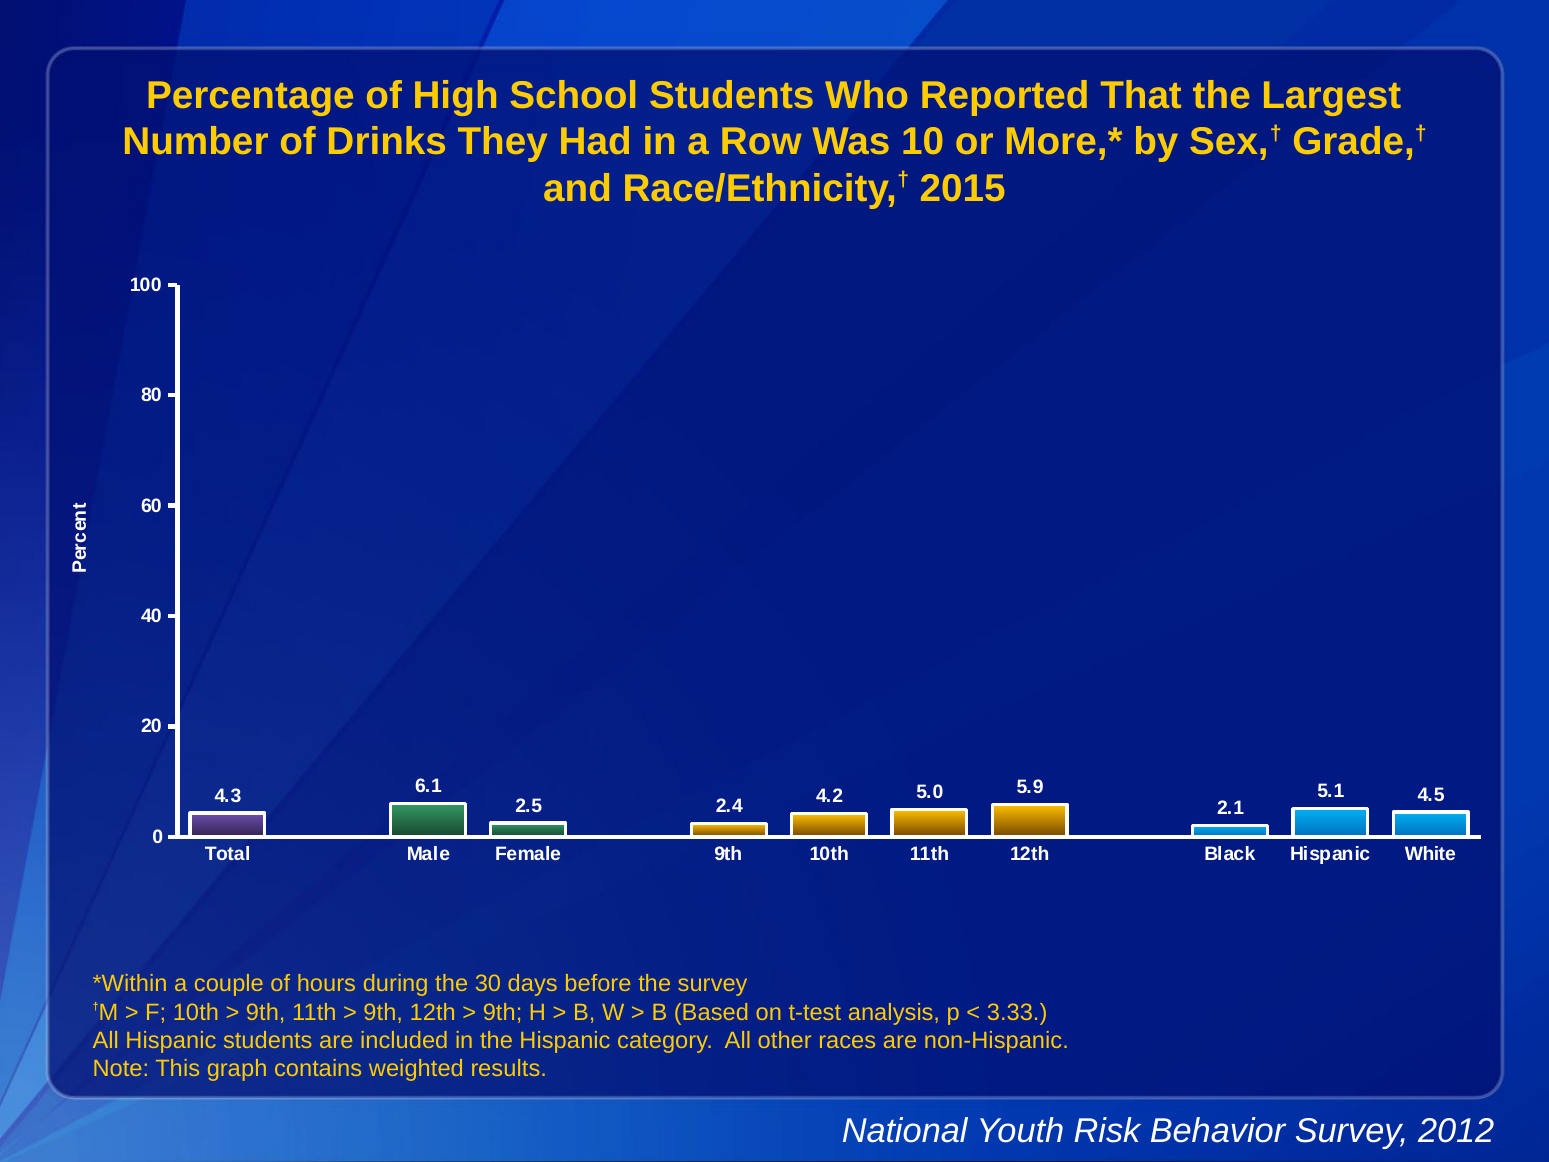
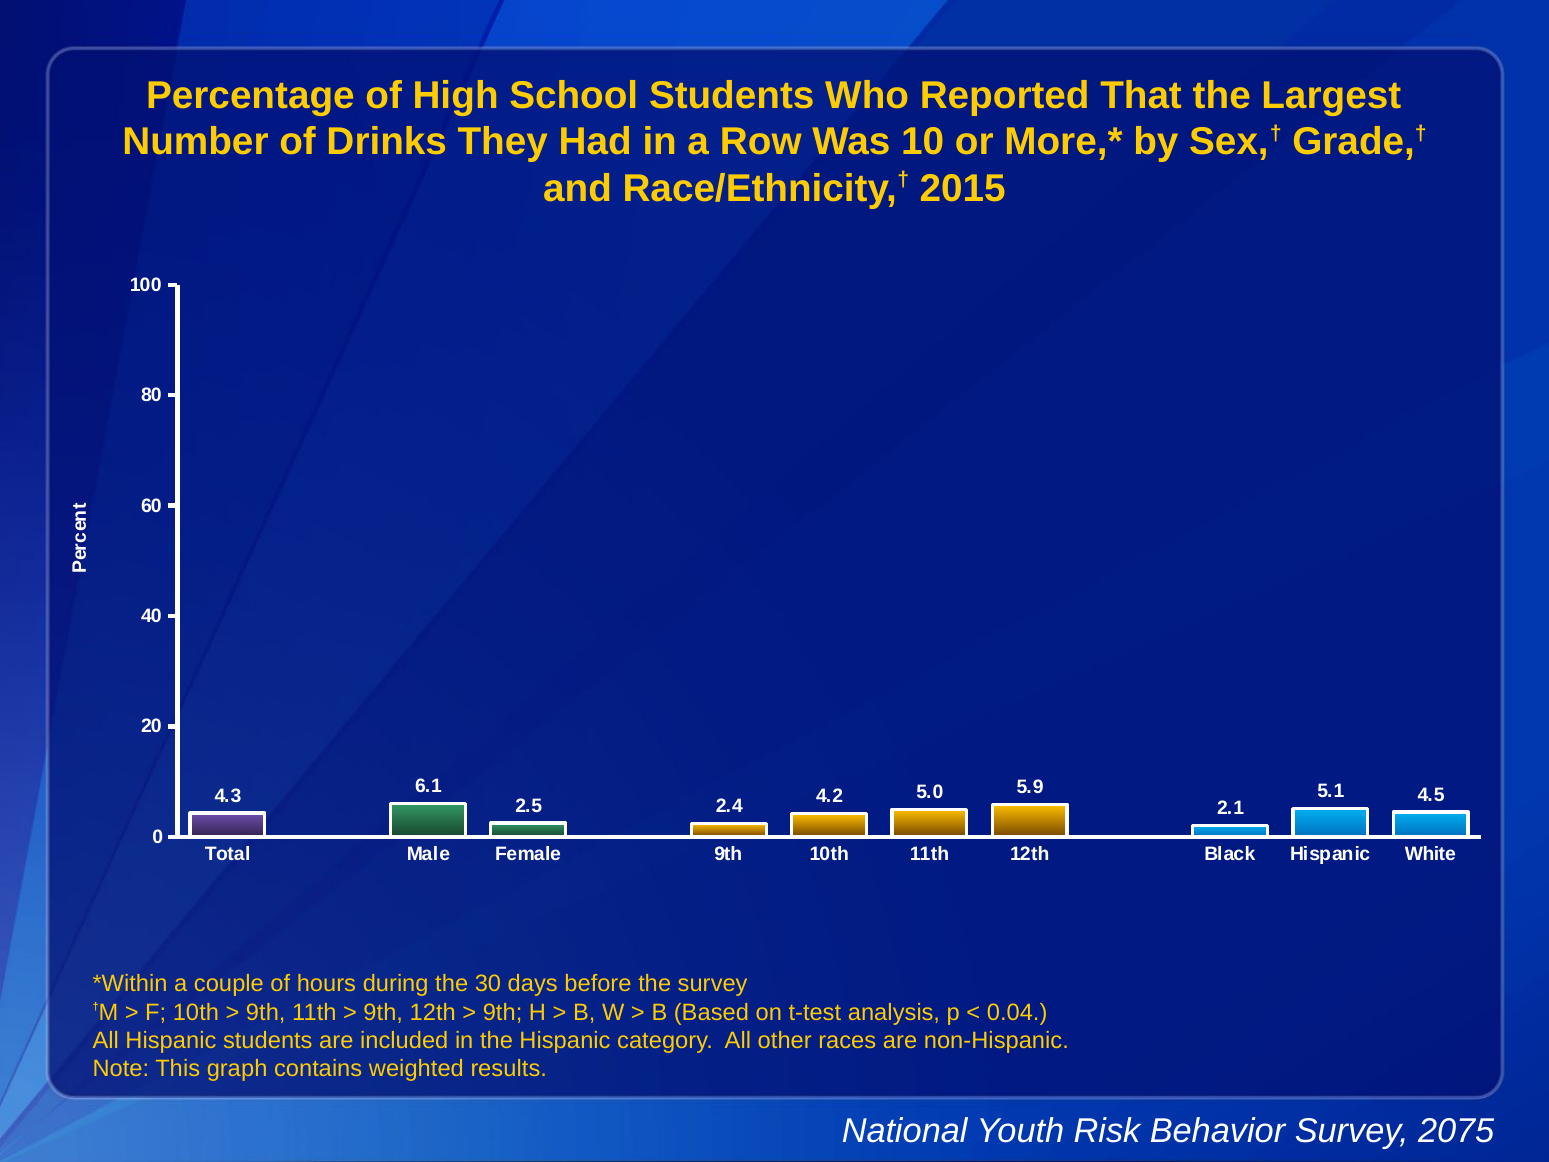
3.33: 3.33 -> 0.04 (1017, 1012)
2012: 2012 -> 2075 (1456, 1131)
